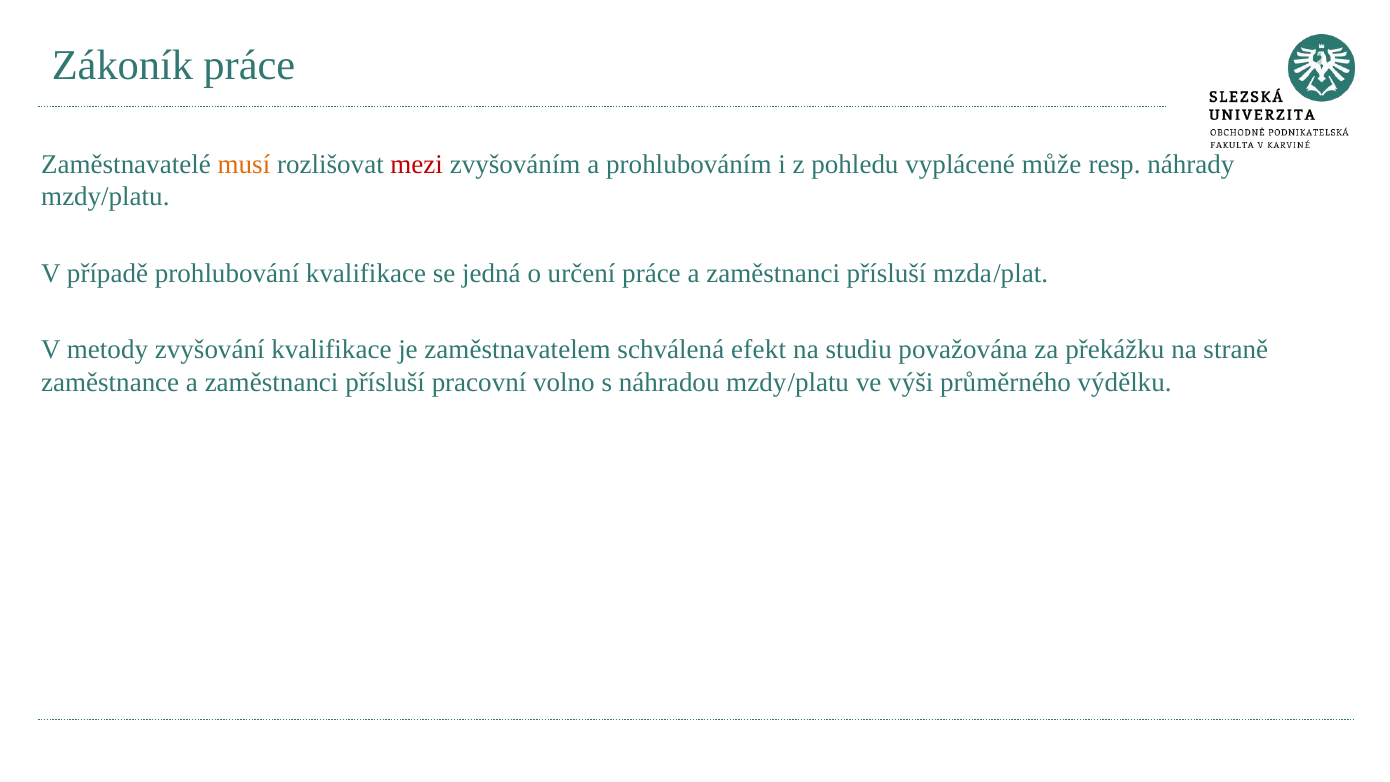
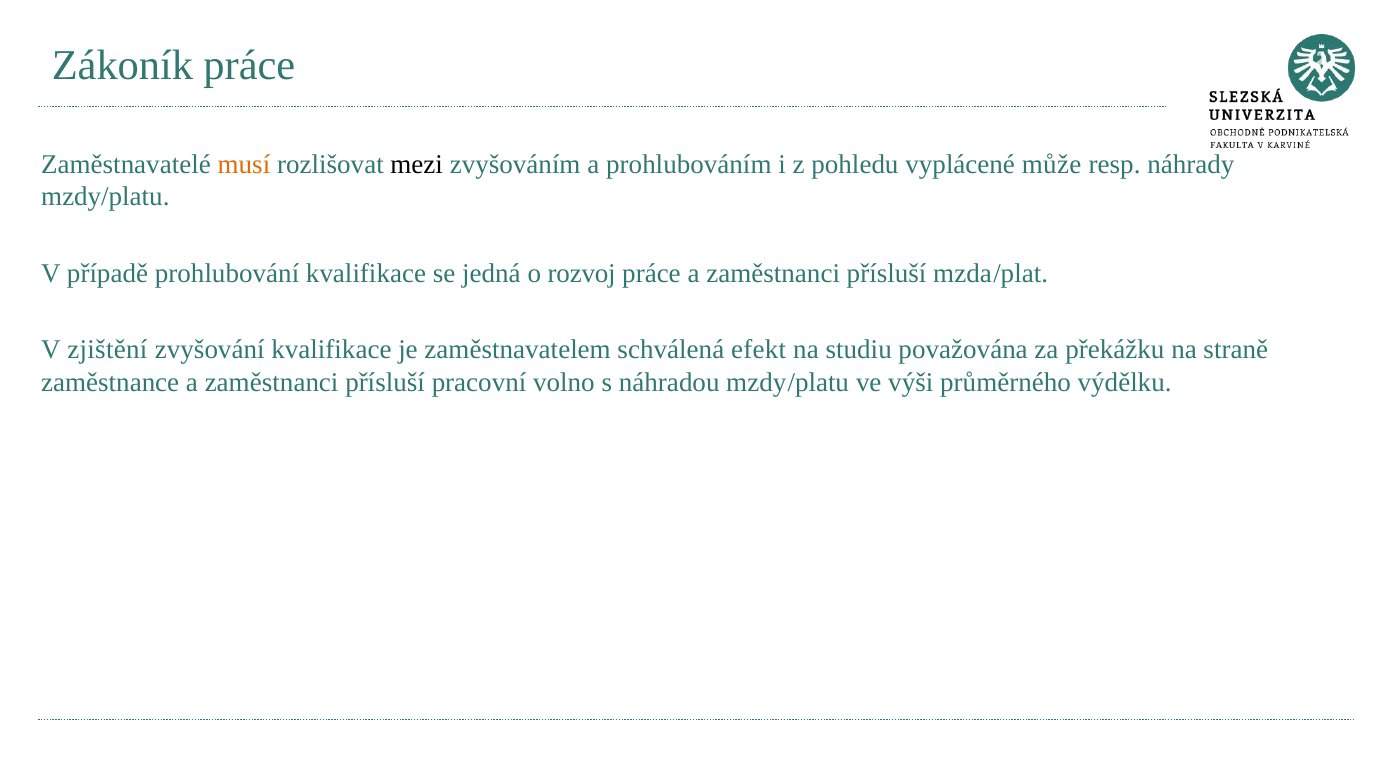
mezi colour: red -> black (417, 164)
určení: určení -> rozvoj (582, 273)
metody: metody -> zjištění (107, 350)
